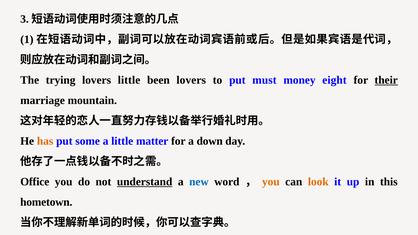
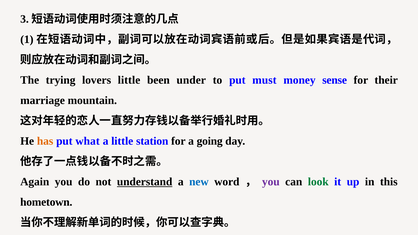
been lovers: lovers -> under (191, 80)
eight: eight -> sense (335, 80)
their underline: present -> none (386, 80)
some: some -> what (88, 141)
matter: matter -> station (152, 141)
down: down -> going (210, 141)
Office: Office -> Again (35, 182)
you colour: orange -> purple (271, 182)
look colour: orange -> green (318, 182)
